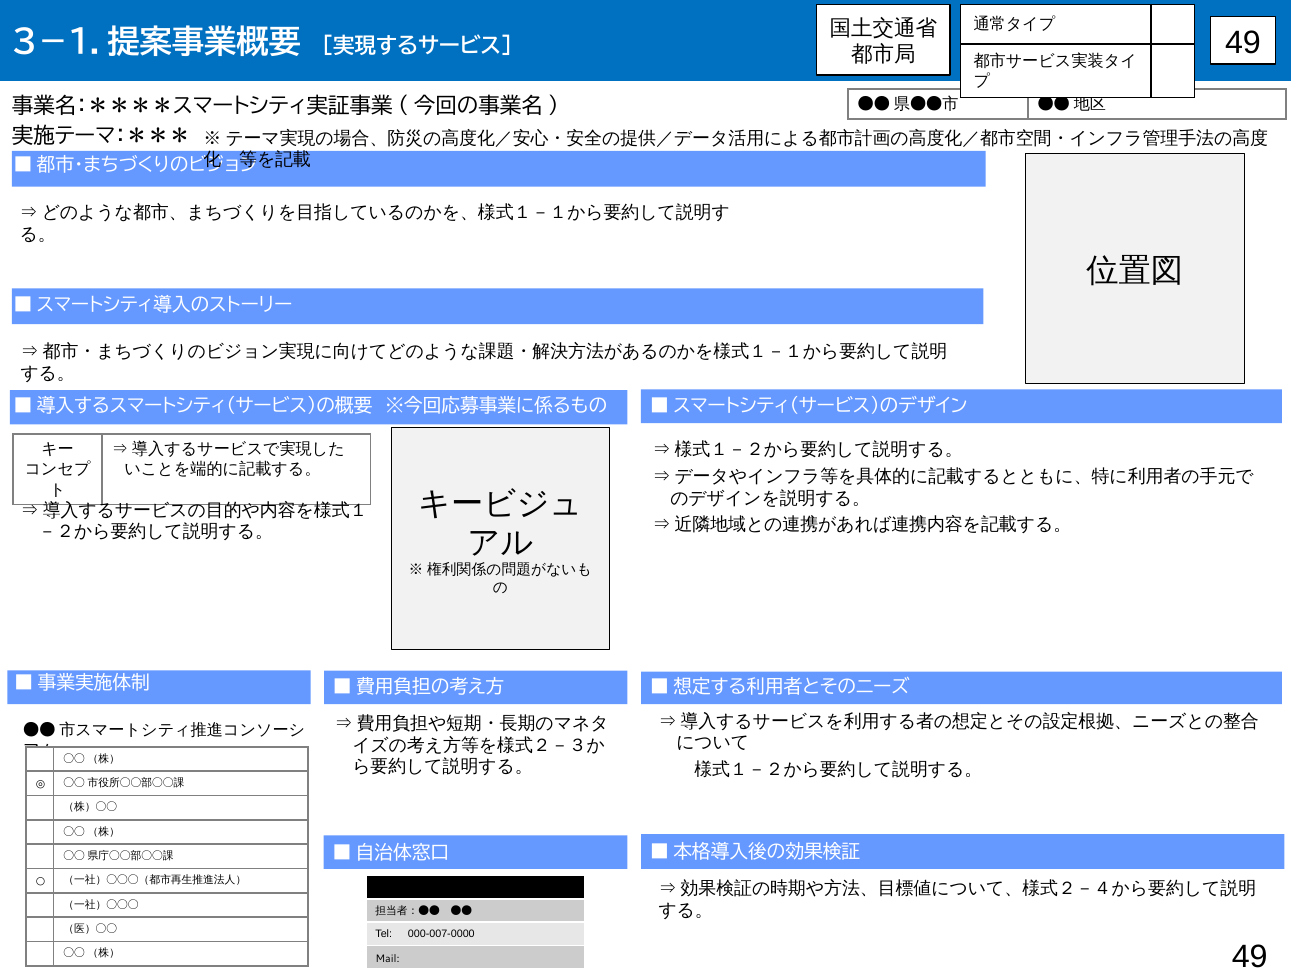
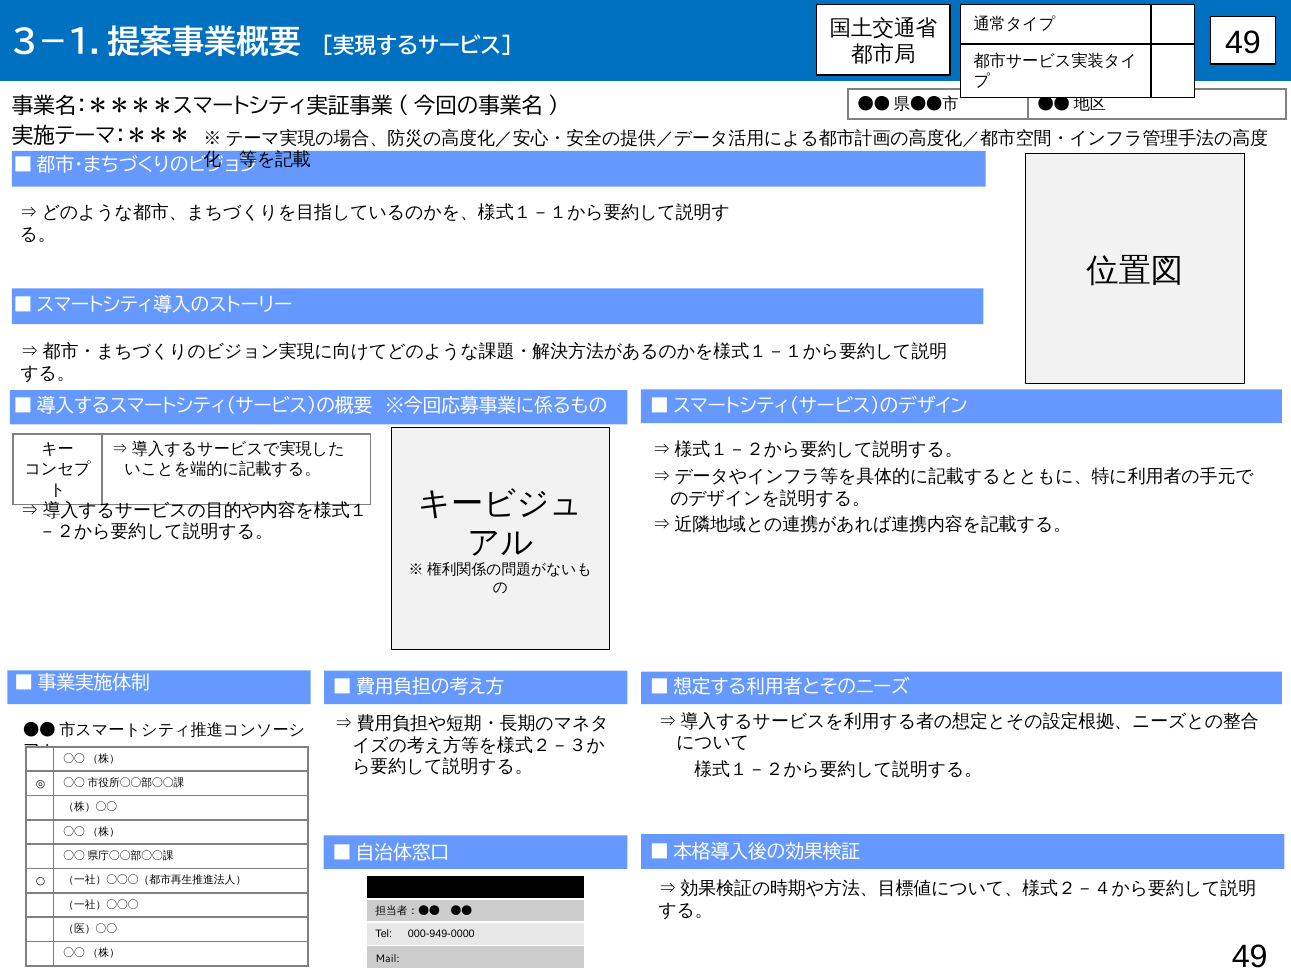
000-007-0000: 000-007-0000 -> 000-949-0000 (441, 934)
